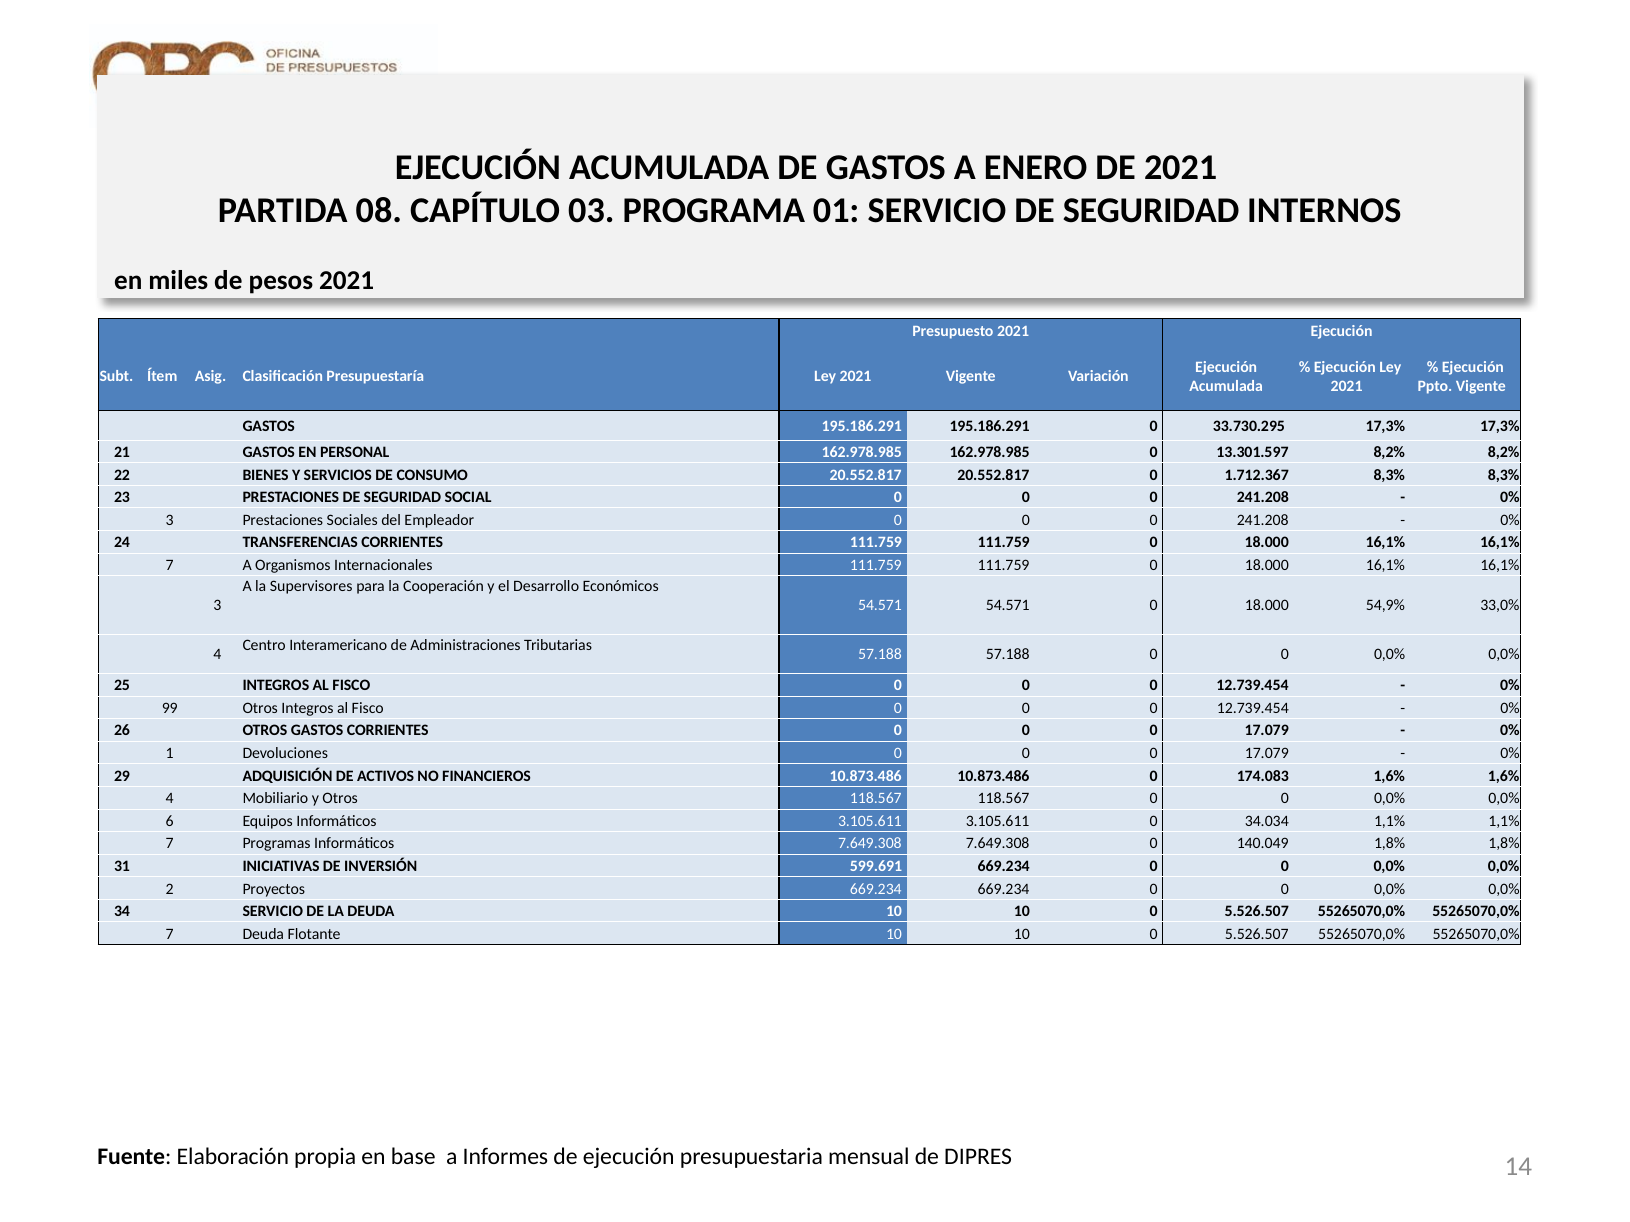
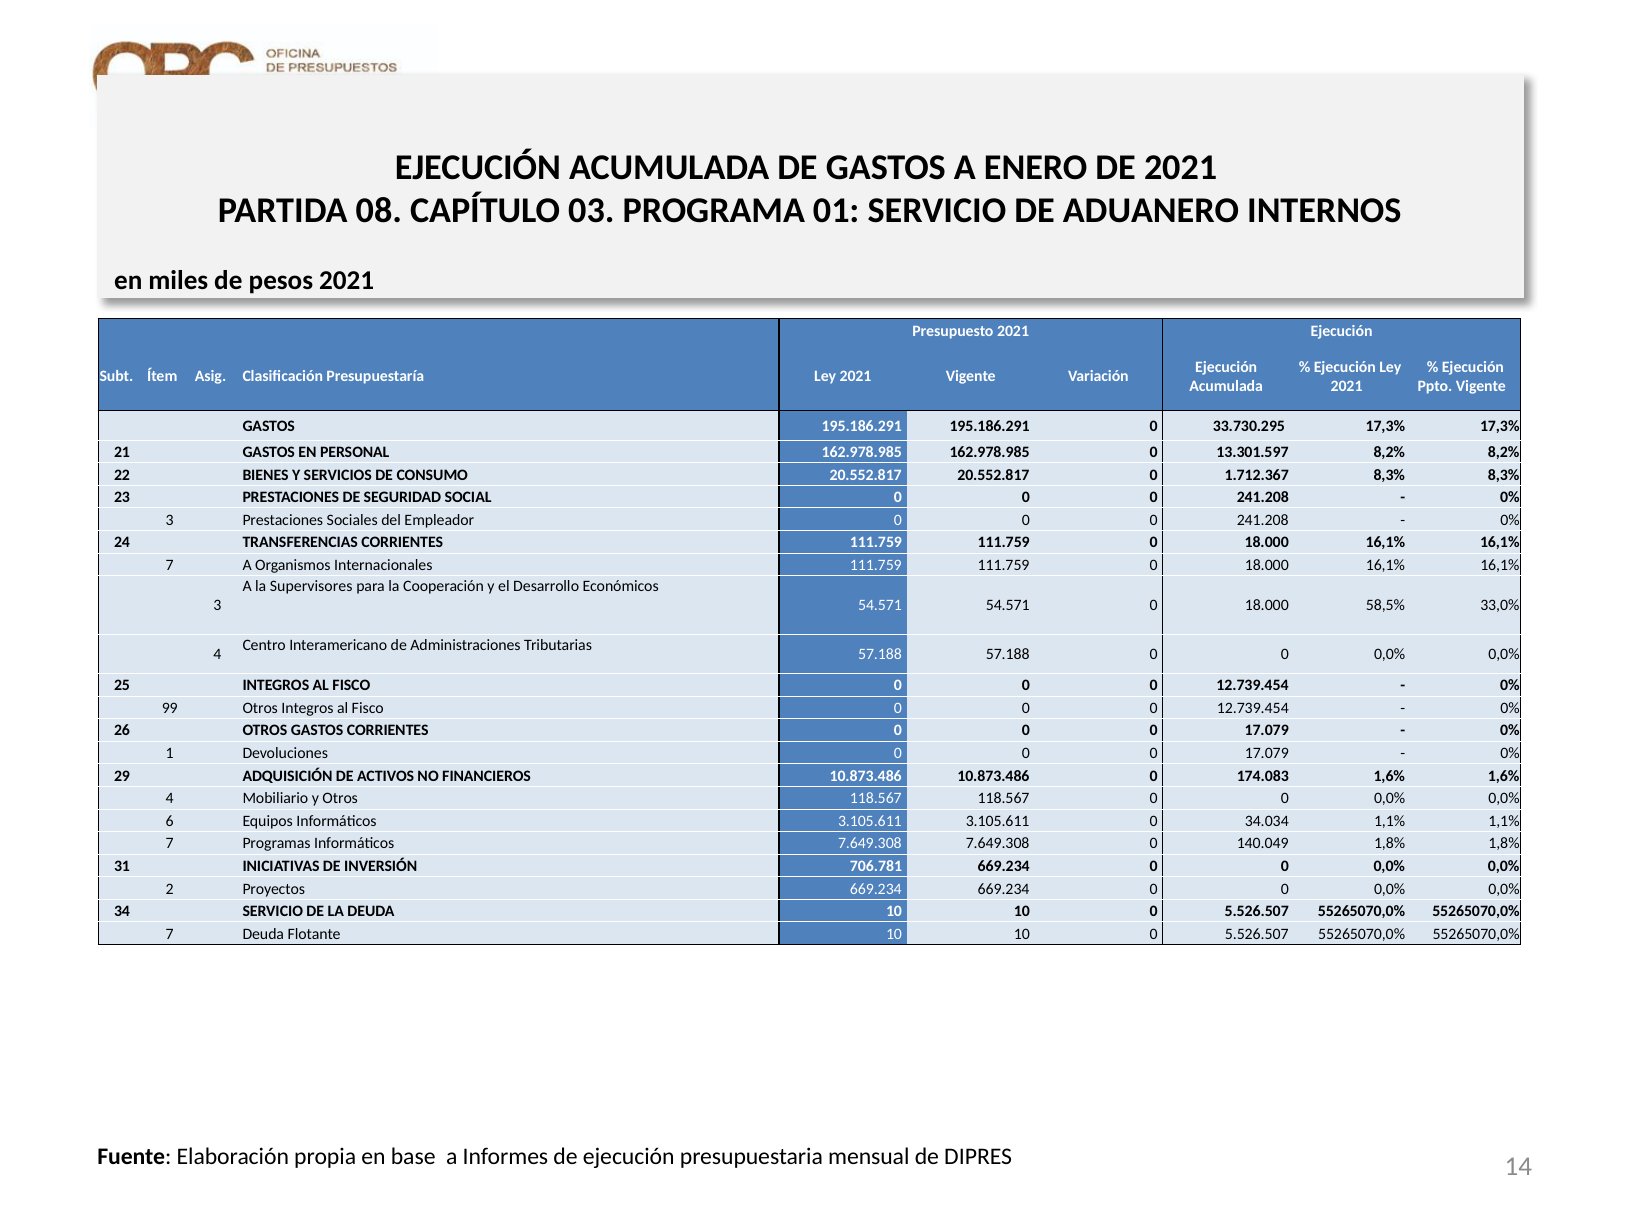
SERVICIO DE SEGURIDAD: SEGURIDAD -> ADUANERO (1151, 211)
54,9%: 54,9% -> 58,5% (1385, 606)
599.691: 599.691 -> 706.781 (876, 867)
